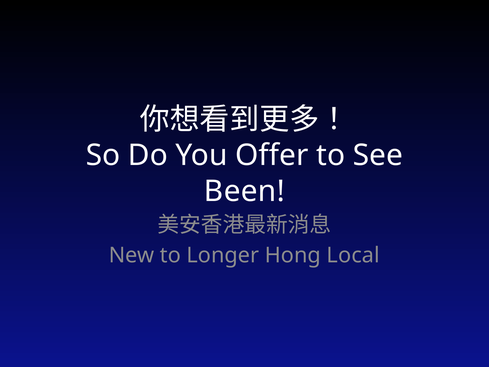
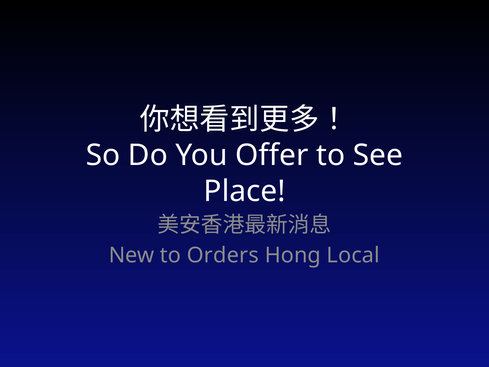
Been: Been -> Place (245, 191)
Longer: Longer -> Orders (223, 255)
